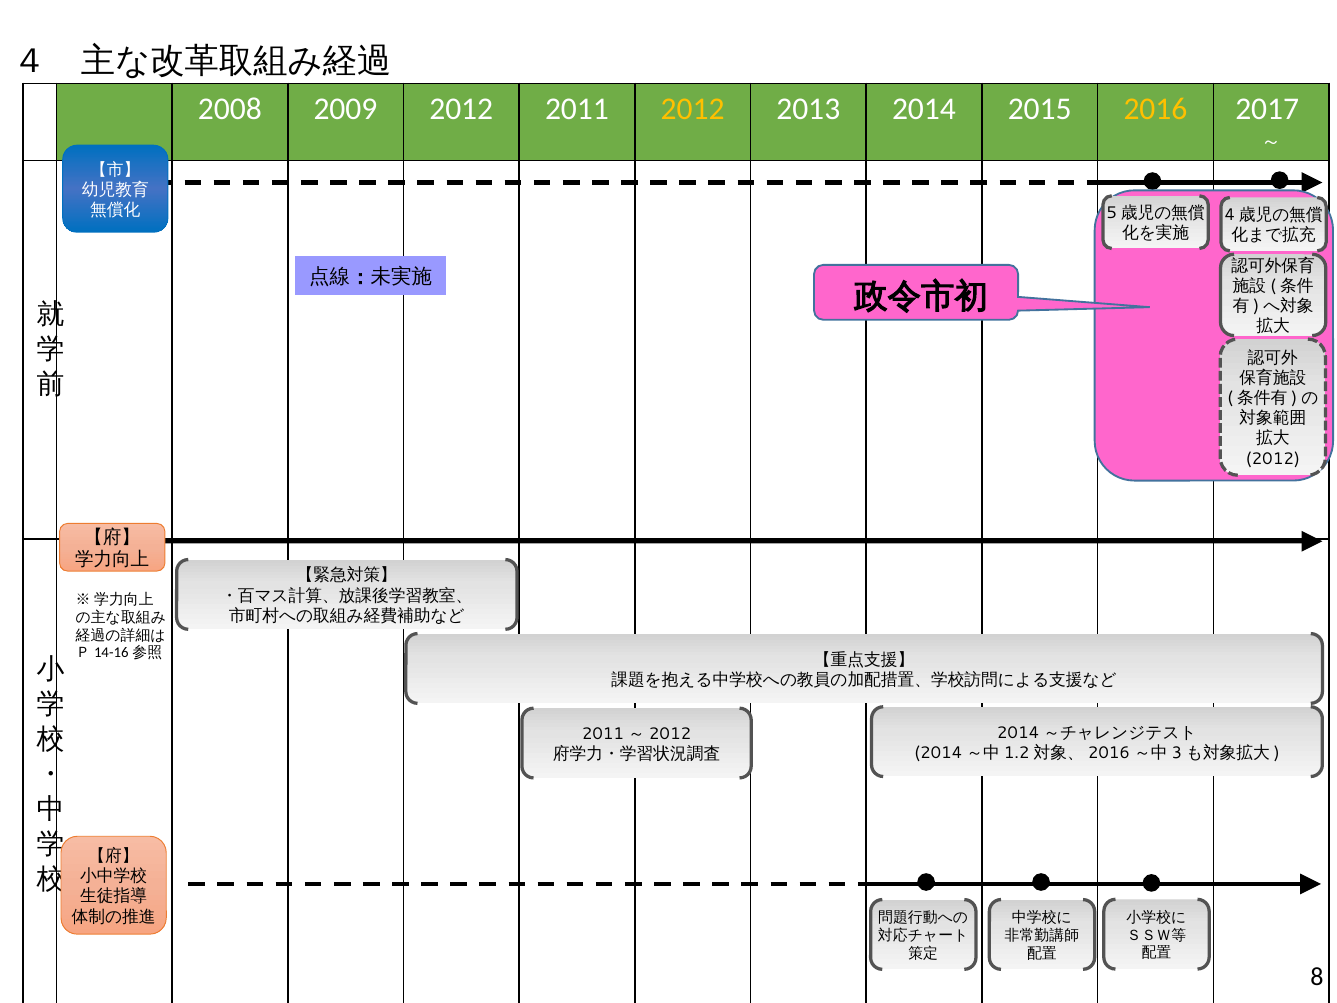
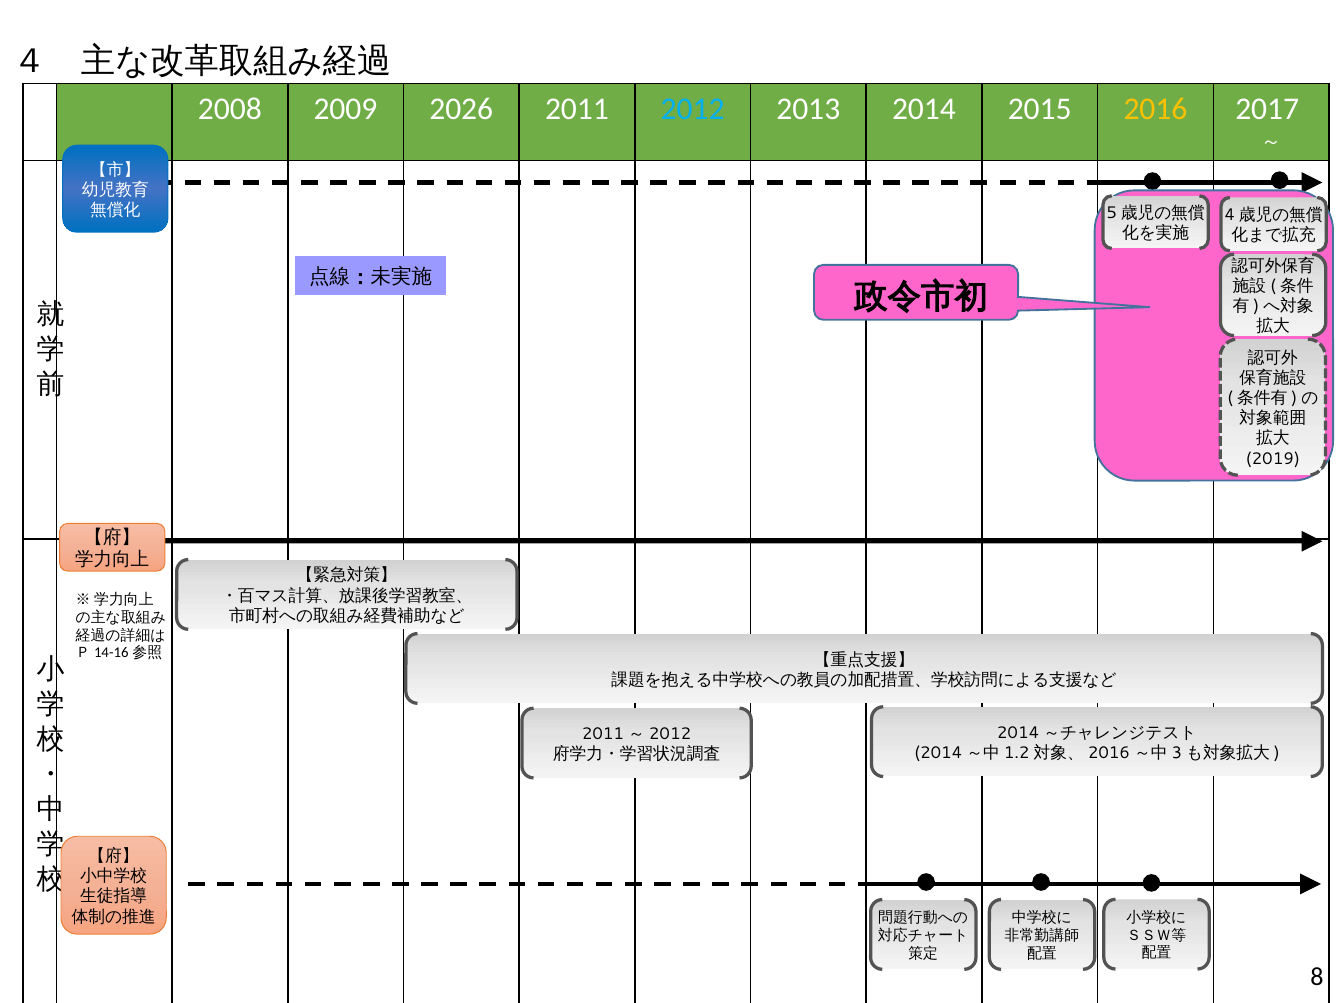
2009 2012: 2012 -> 2026 (461, 109)
2012 colour: yellow -> light blue (693, 109)
2012: 2012 -> 2019 (1273, 458)
